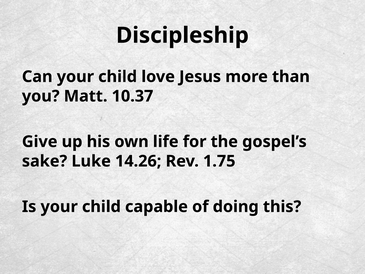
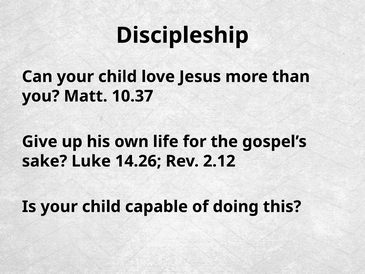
1.75: 1.75 -> 2.12 (219, 161)
